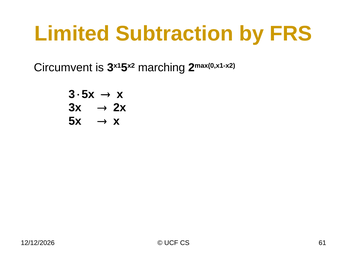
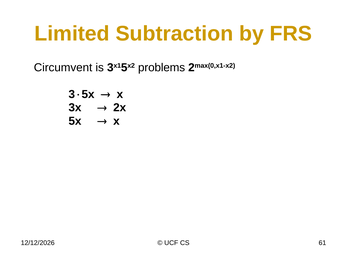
marching: marching -> problems (162, 68)
